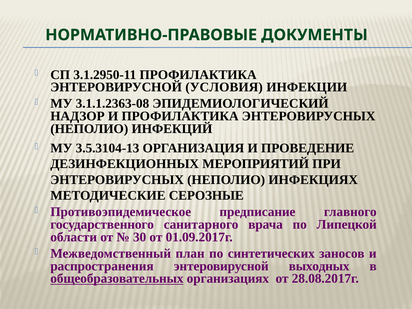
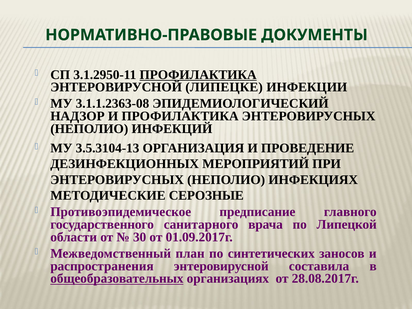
ПРОФИЛАКТИКА underline: none -> present (198, 75)
УСЛОВИЯ: УСЛОВИЯ -> ЛИПЕЦКЕ (224, 87)
выходных: выходных -> составила (319, 266)
